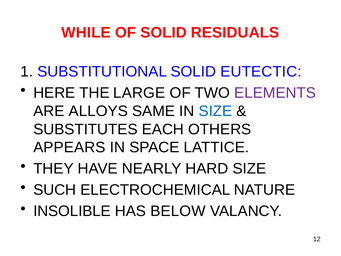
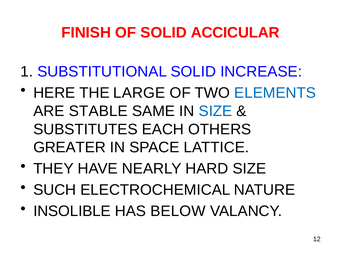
WHILE: WHILE -> FINISH (86, 33)
RESIDUALS: RESIDUALS -> ACCICULAR (235, 33)
EUTECTIC: EUTECTIC -> INCREASE (261, 72)
ELEMENTS colour: purple -> blue (275, 93)
ALLOYS: ALLOYS -> STABLE (98, 111)
APPEARS: APPEARS -> GREATER (69, 147)
